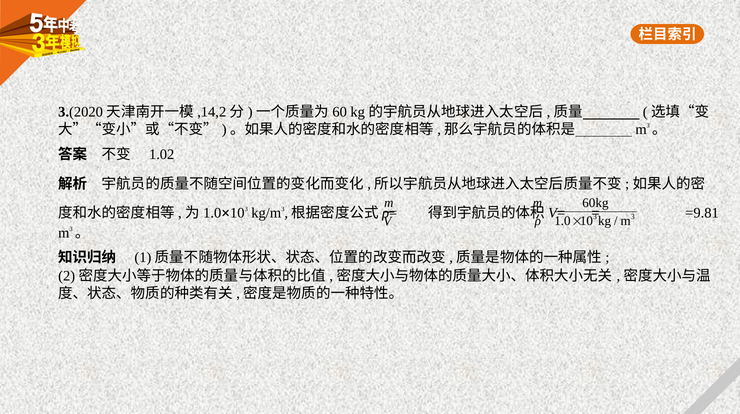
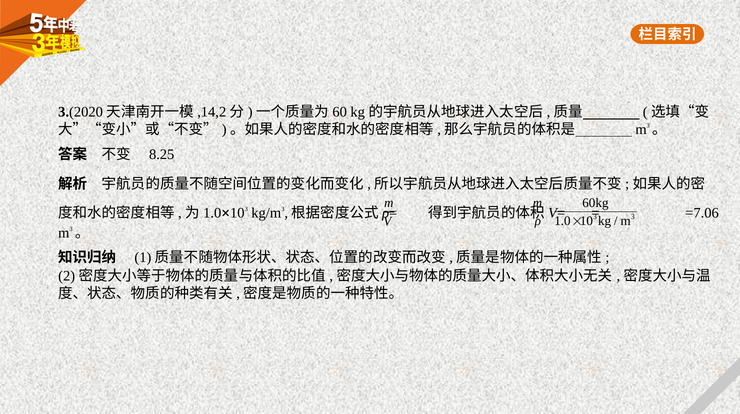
1.02: 1.02 -> 8.25 (162, 154)
=9.81: =9.81 -> =7.06 (702, 213)
